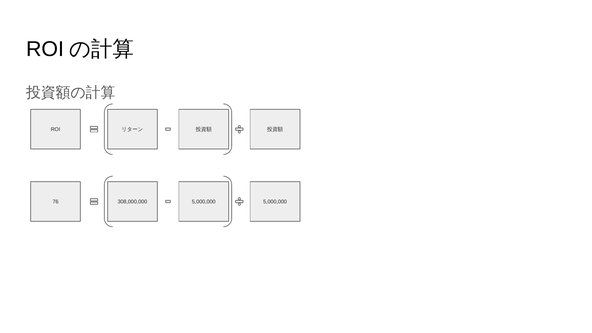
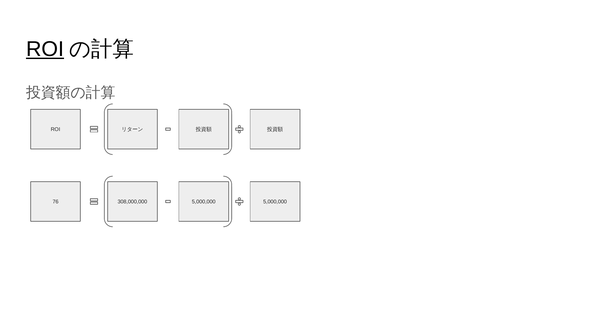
ROI underline: none -> present (45, 49)
